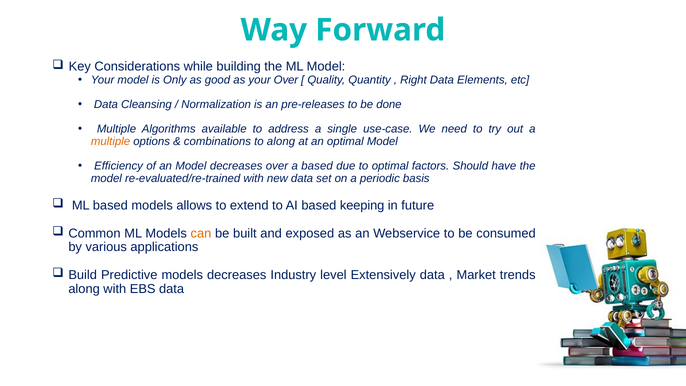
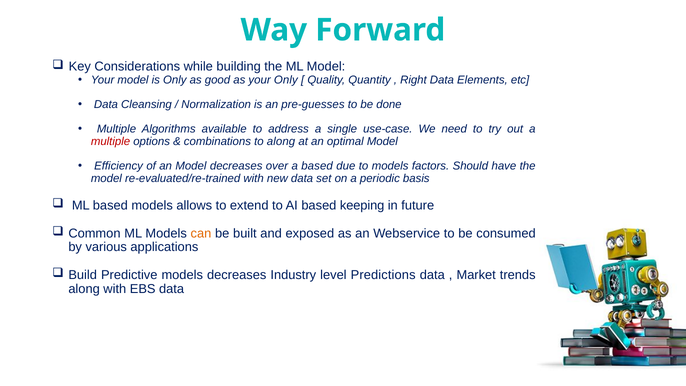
your Over: Over -> Only (286, 80)
pre-releases: pre-releases -> pre-guesses (313, 104)
multiple colour: orange -> red (111, 141)
to optimal: optimal -> models (390, 166)
Extensively: Extensively -> Predictions (383, 275)
